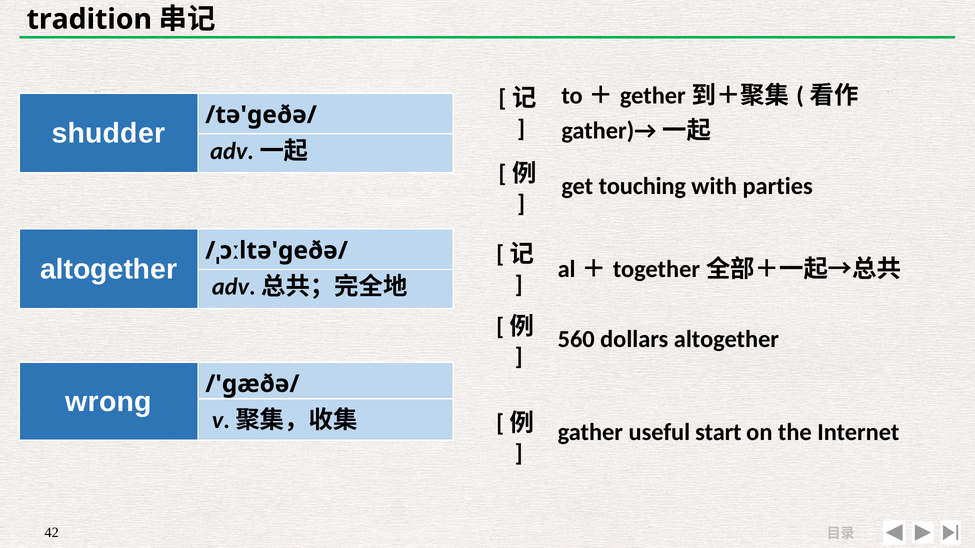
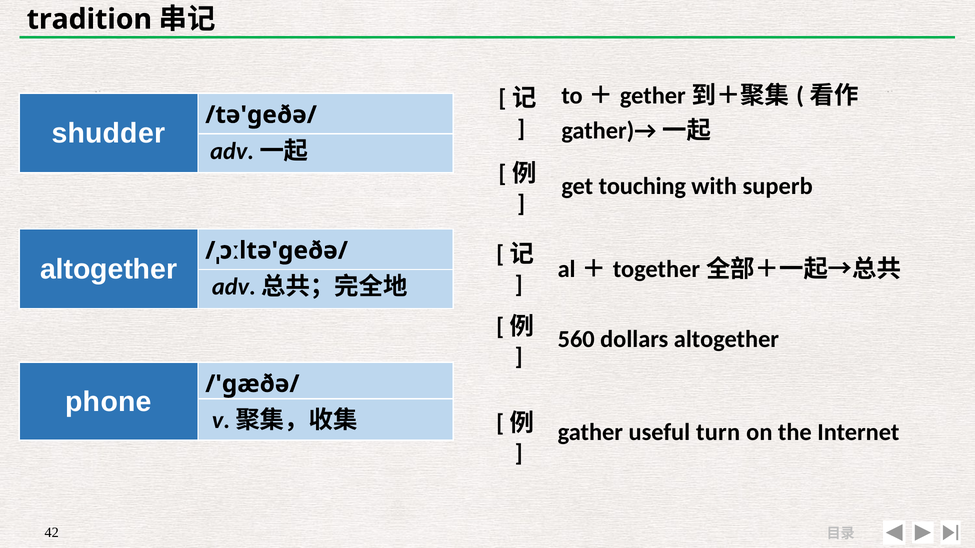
parties: parties -> superb (778, 186)
wrong: wrong -> phone (108, 402)
start: start -> turn (718, 433)
